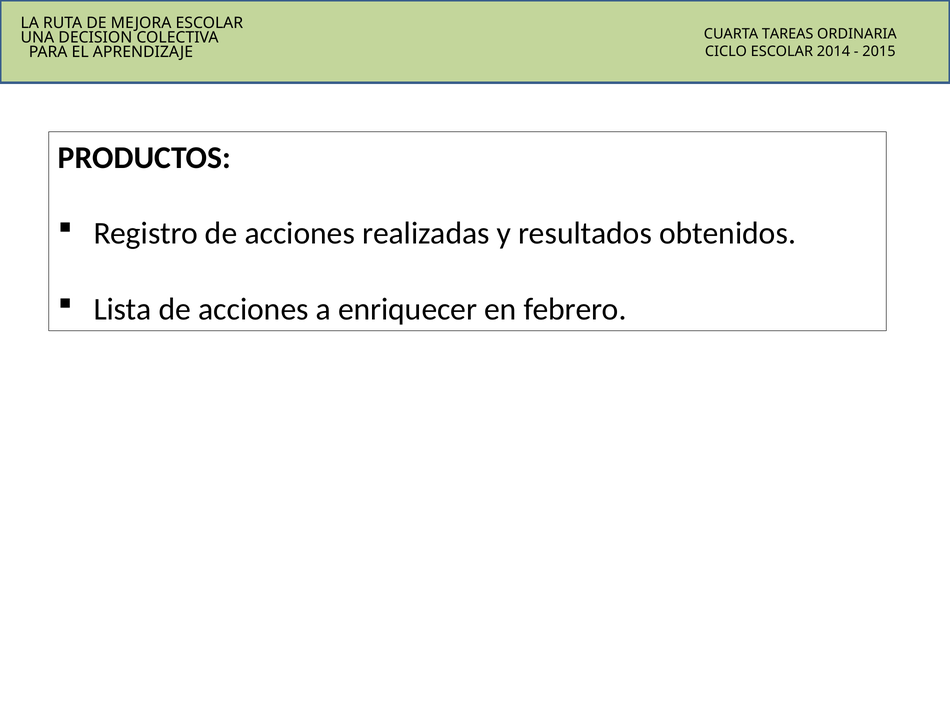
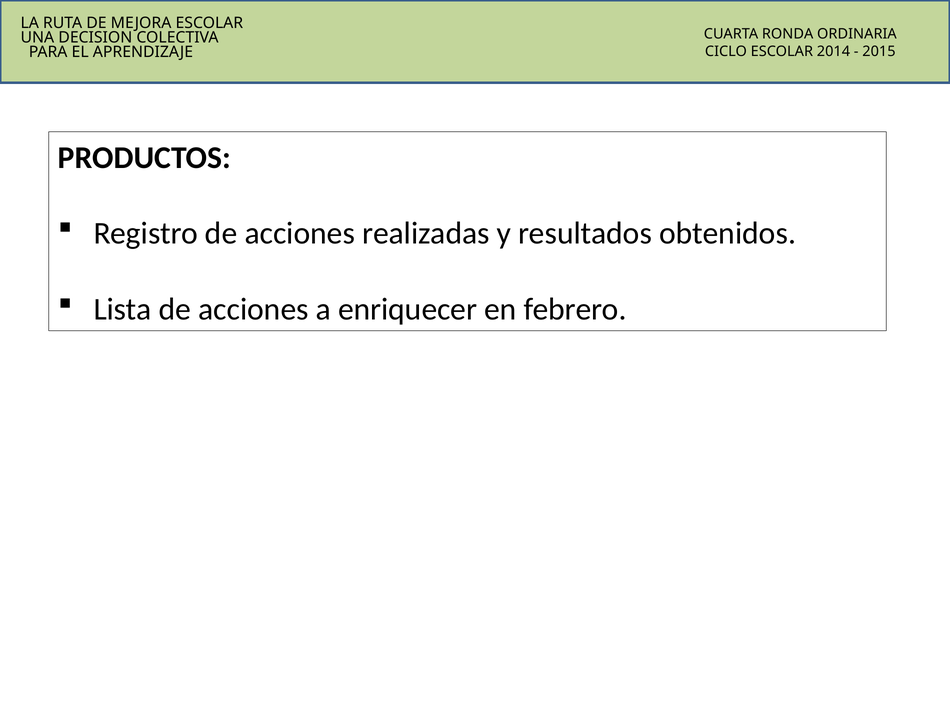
TAREAS: TAREAS -> RONDA (788, 34)
